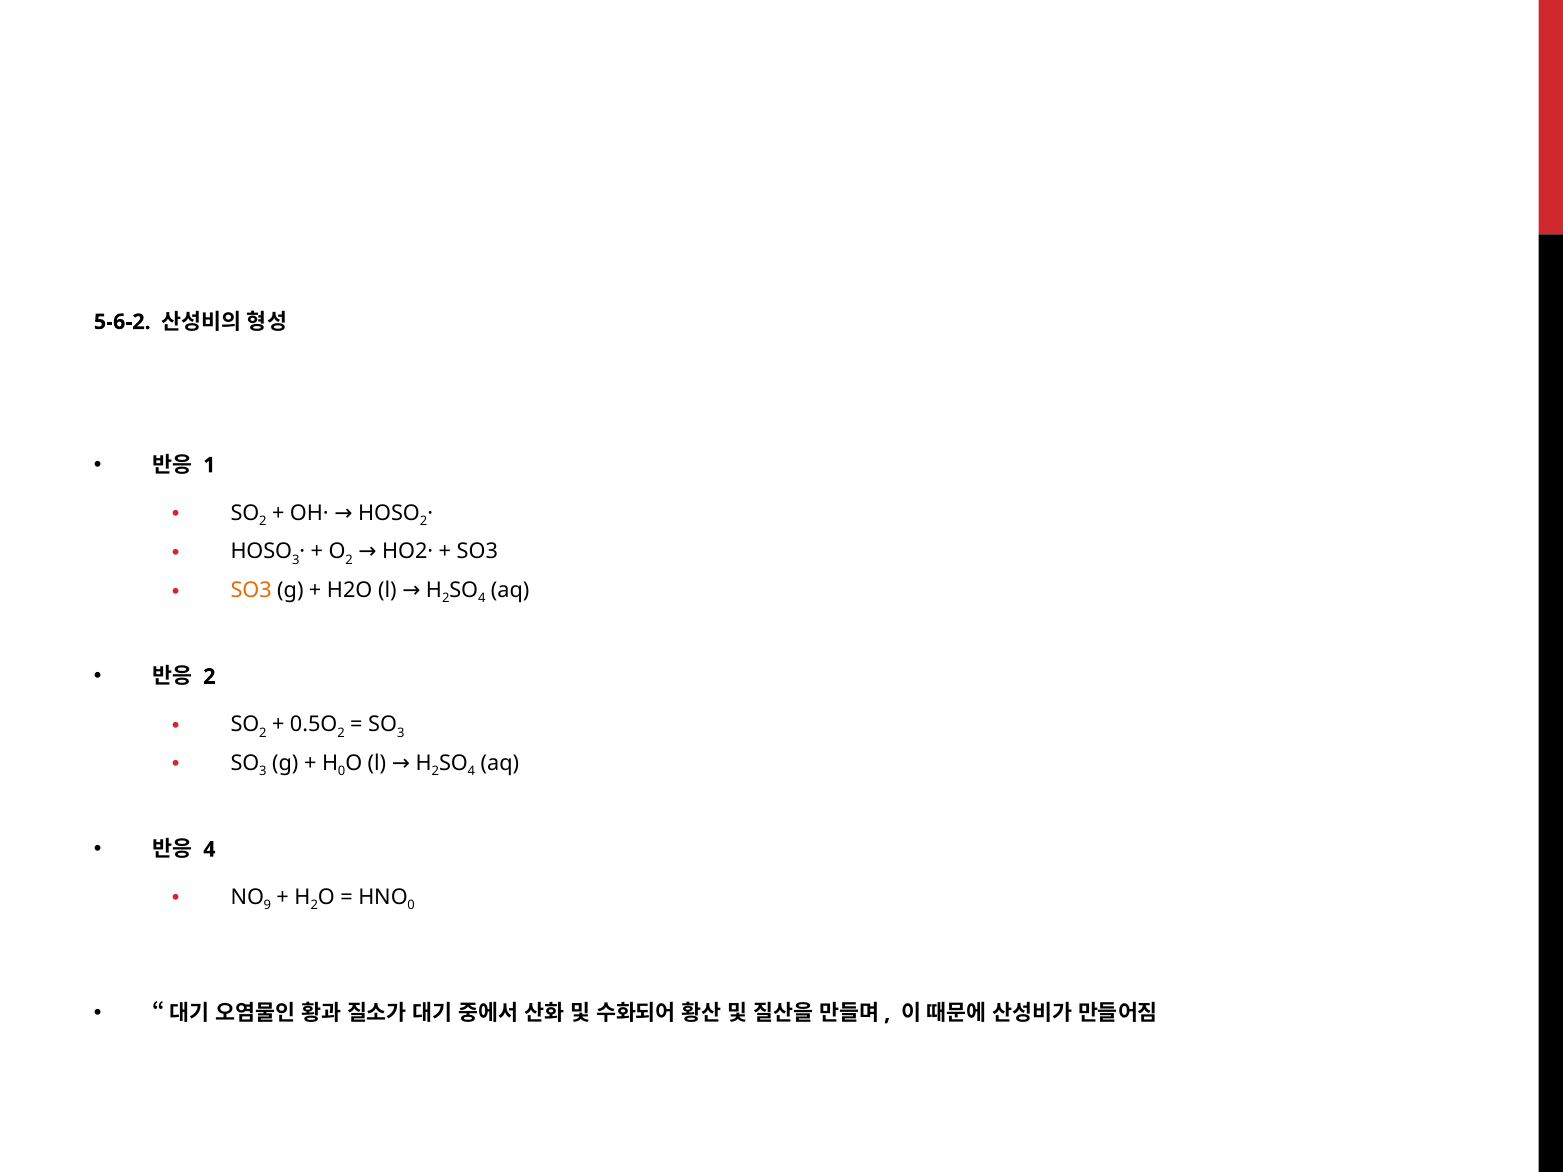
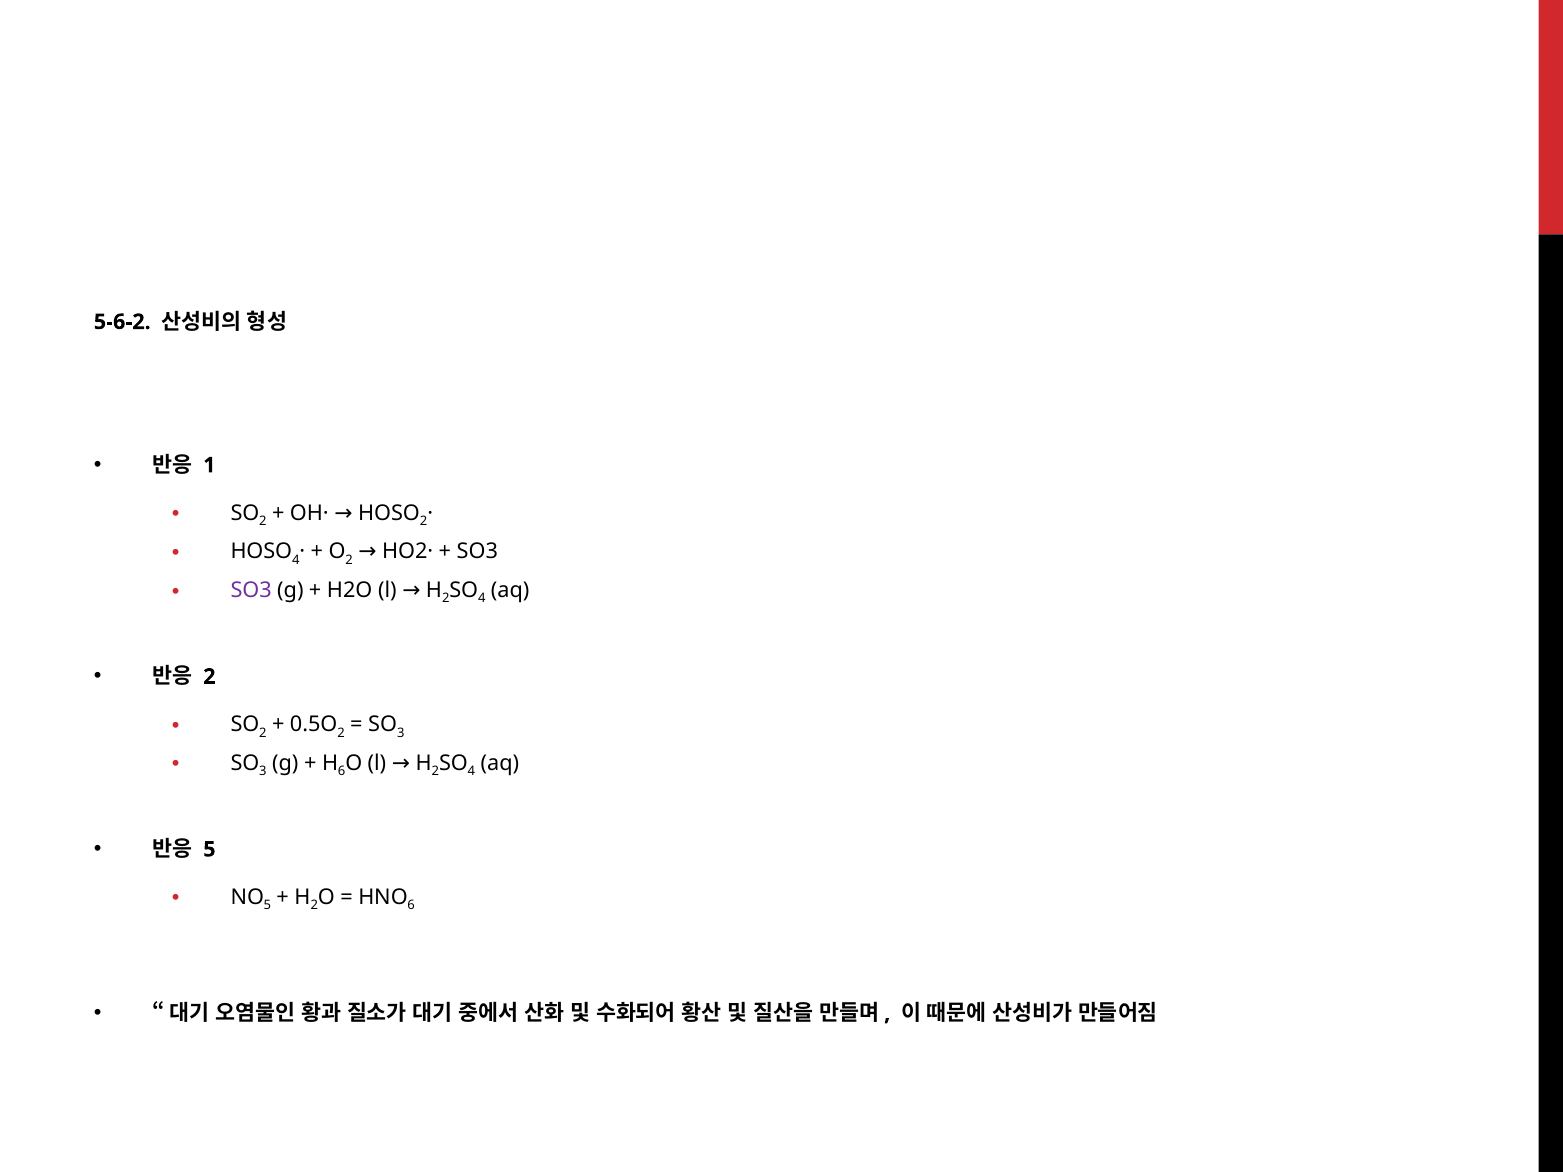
3: 3 -> 4 (296, 560)
SO3 colour: orange -> purple (251, 590)
0: 0 -> 6 (342, 772)
4: 4 -> 5 (209, 850)
9: 9 -> 5 (267, 906)
0: 0 -> 6 (411, 906)
